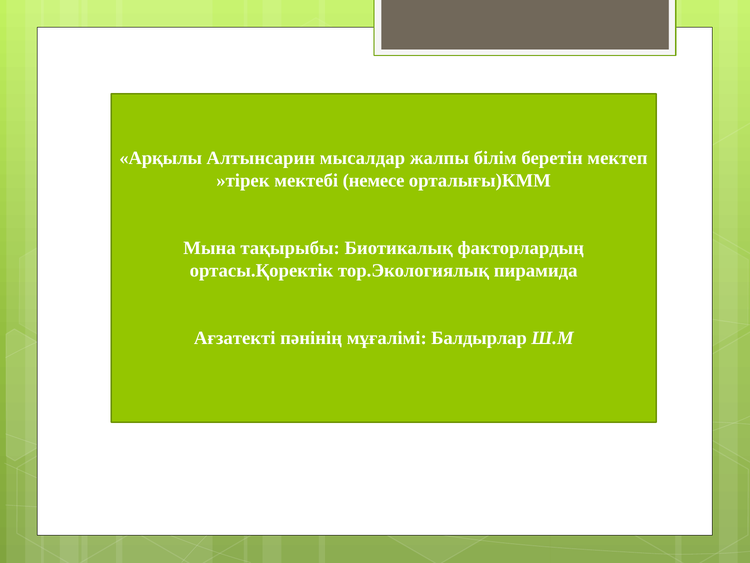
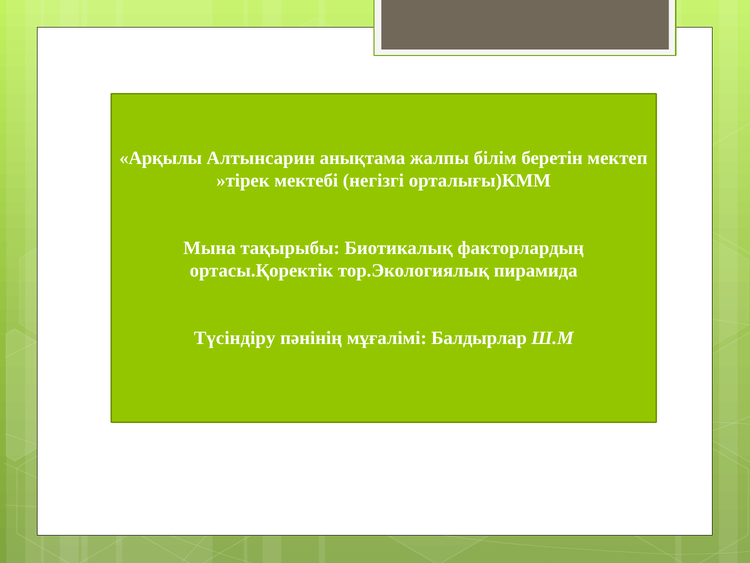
мысалдар: мысалдар -> анықтама (363, 158)
немесе: немесе -> негізгі (373, 180)
Ағзатекті: Ағзатекті -> Түсіндіру (235, 338)
